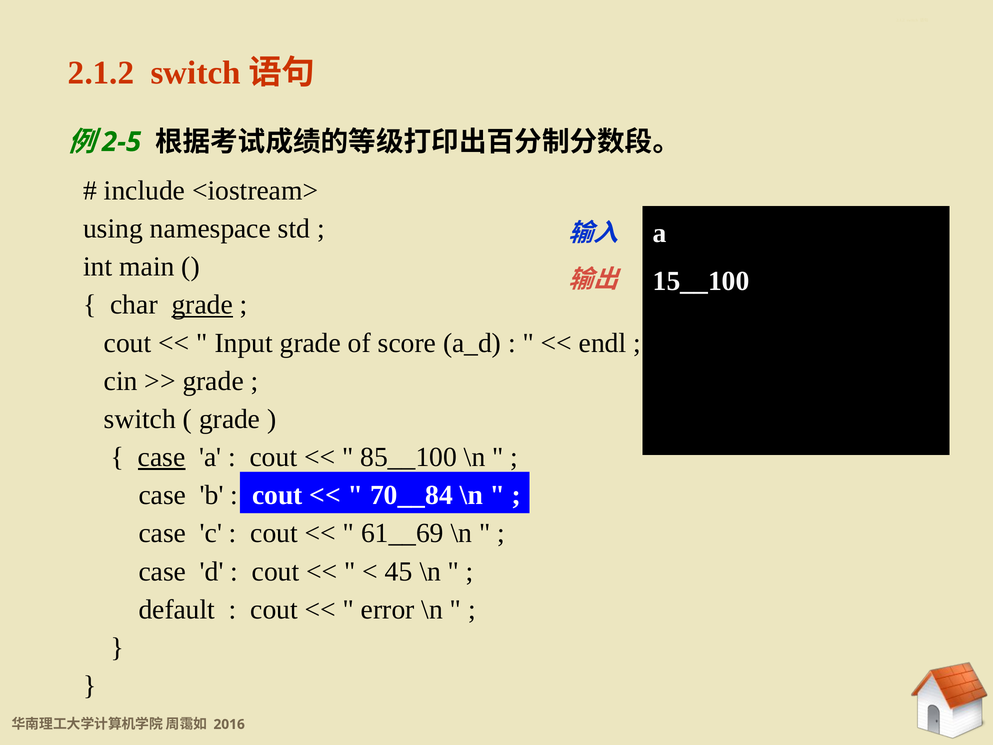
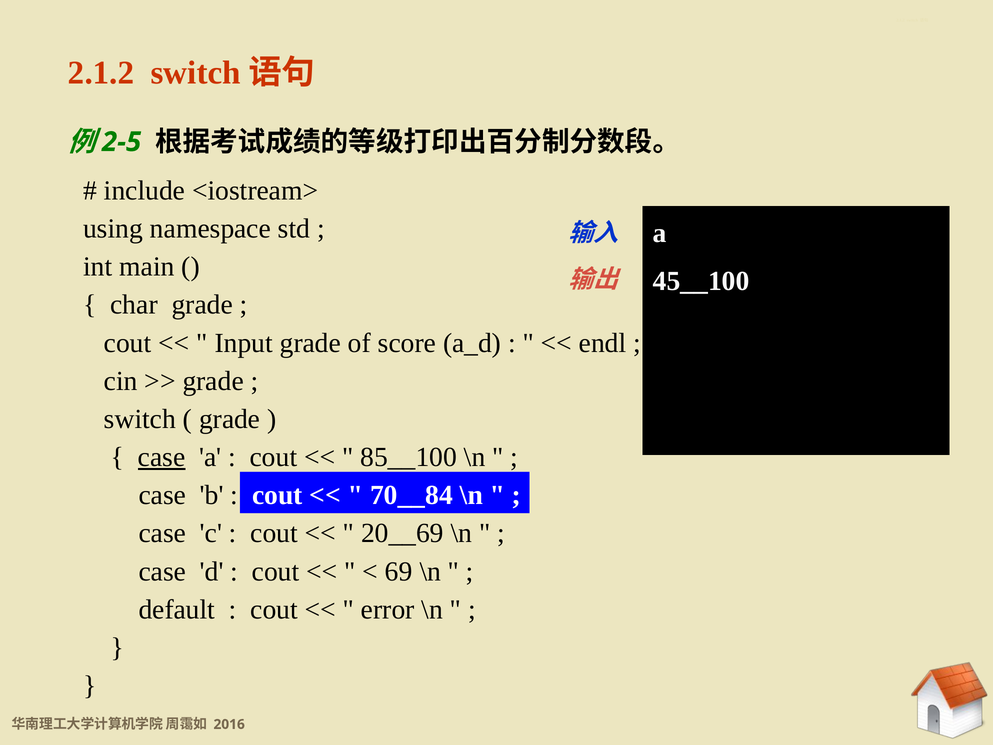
15__100: 15__100 -> 45__100 (701, 281)
grade underline: present -> none (202, 305)
61__69: 61__69 -> 20__69 (402, 533)
45: 45 -> 69 (399, 571)
